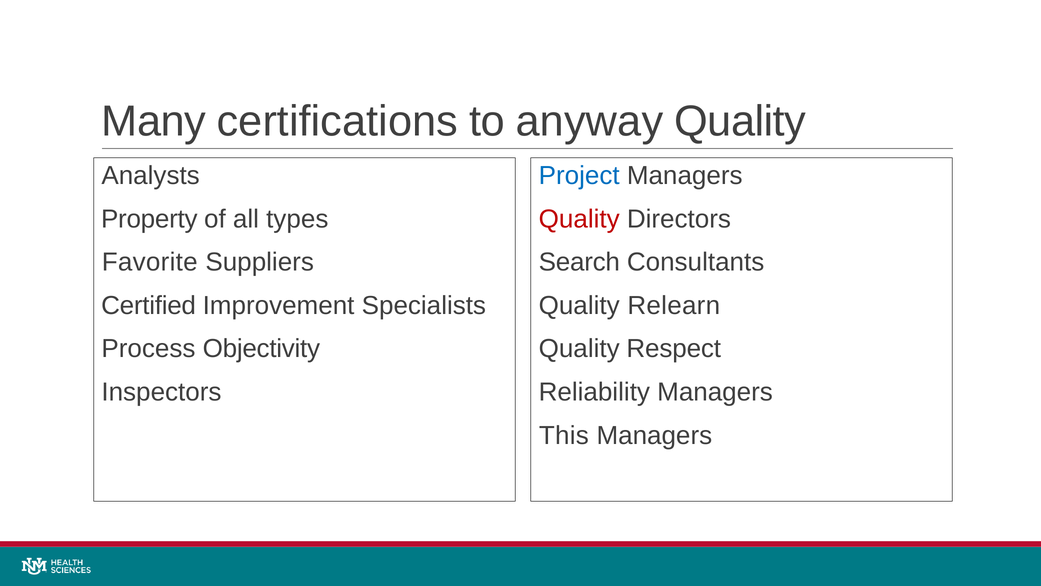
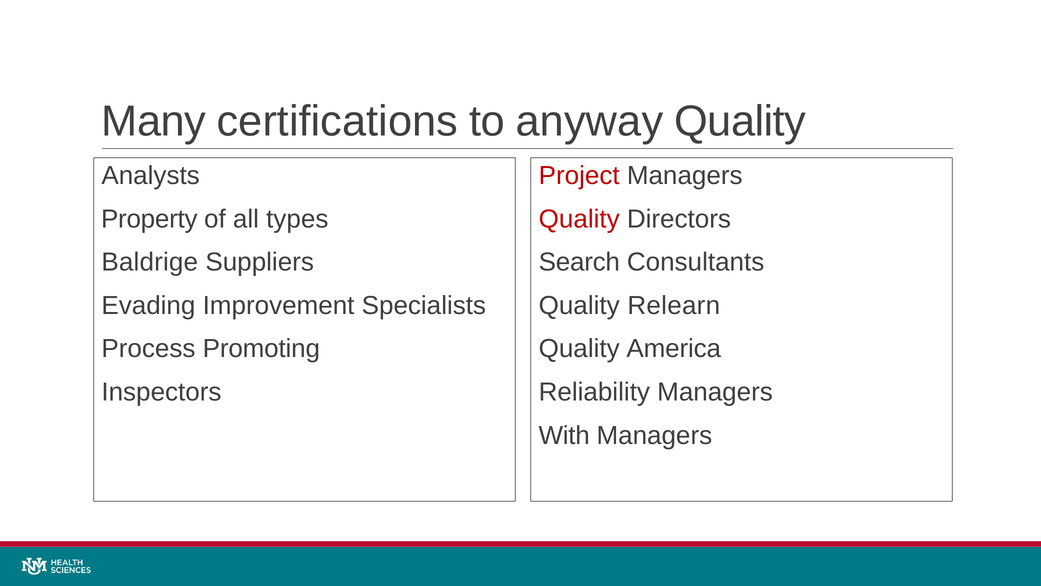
Project colour: blue -> red (579, 175)
Favorite: Favorite -> Baldrige (150, 262)
Certified: Certified -> Evading (148, 305)
Objectivity: Objectivity -> Promoting (261, 349)
Respect: Respect -> America (674, 349)
This: This -> With (564, 435)
